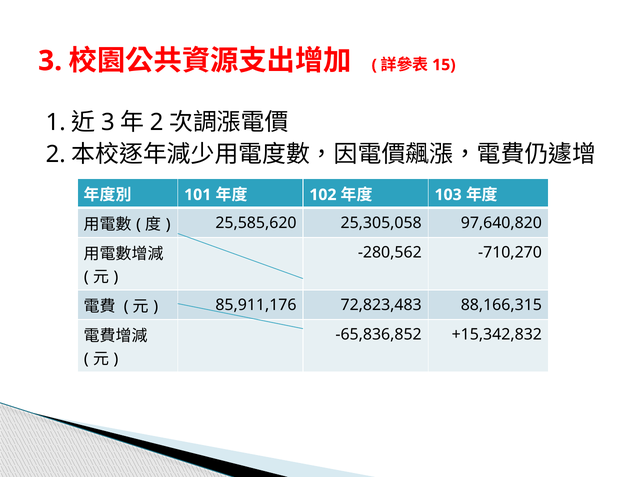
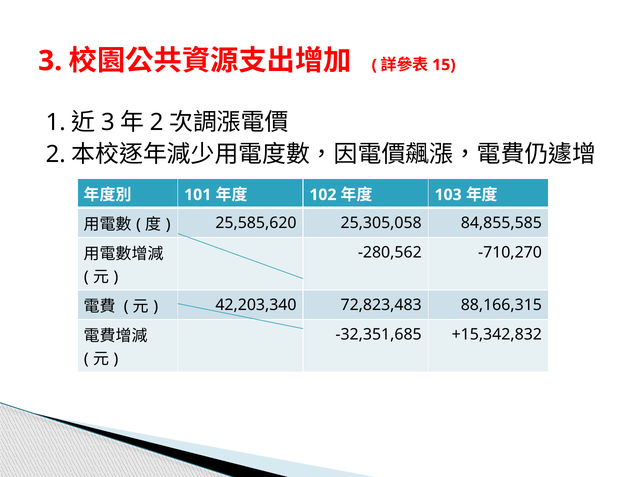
97,640,820: 97,640,820 -> 84,855,585 (501, 223)
85,911,176: 85,911,176 -> 42,203,340 (256, 305)
-65,836,852: -65,836,852 -> -32,351,685 (379, 334)
